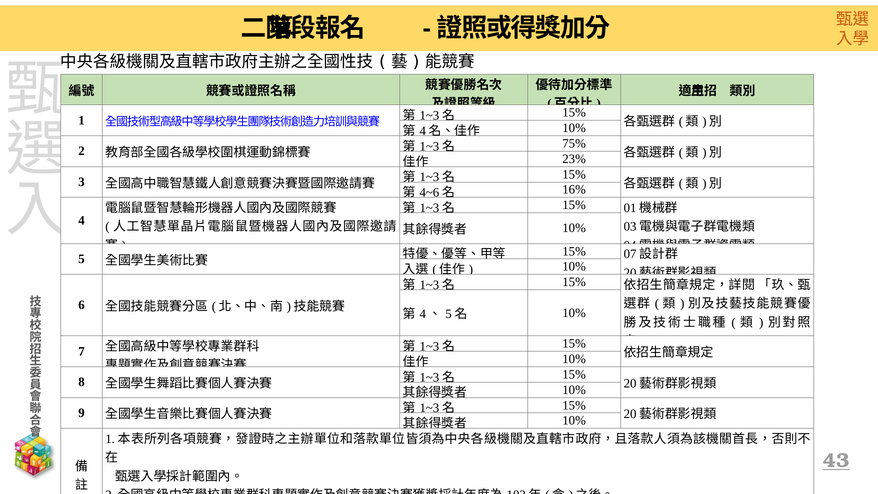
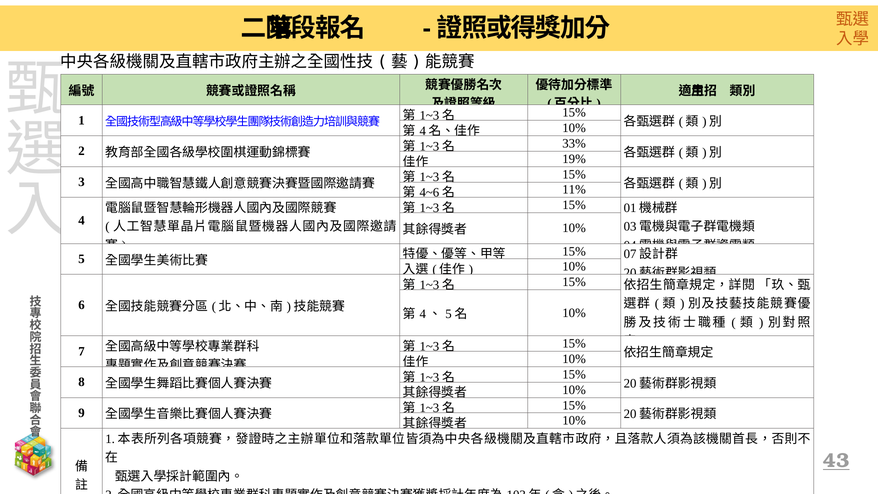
75%: 75% -> 33% (574, 144)
23%: 23% -> 19% (574, 159)
16%: 16% -> 11% (574, 190)
